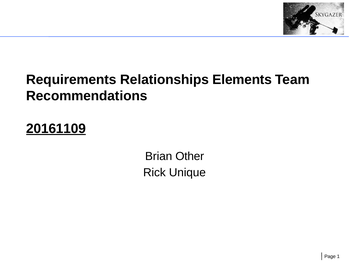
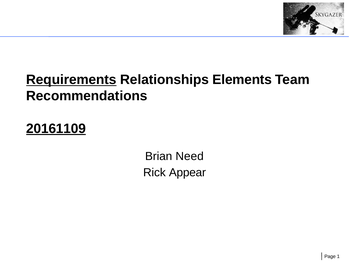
Requirements underline: none -> present (71, 80)
Other: Other -> Need (190, 156)
Unique: Unique -> Appear (187, 172)
